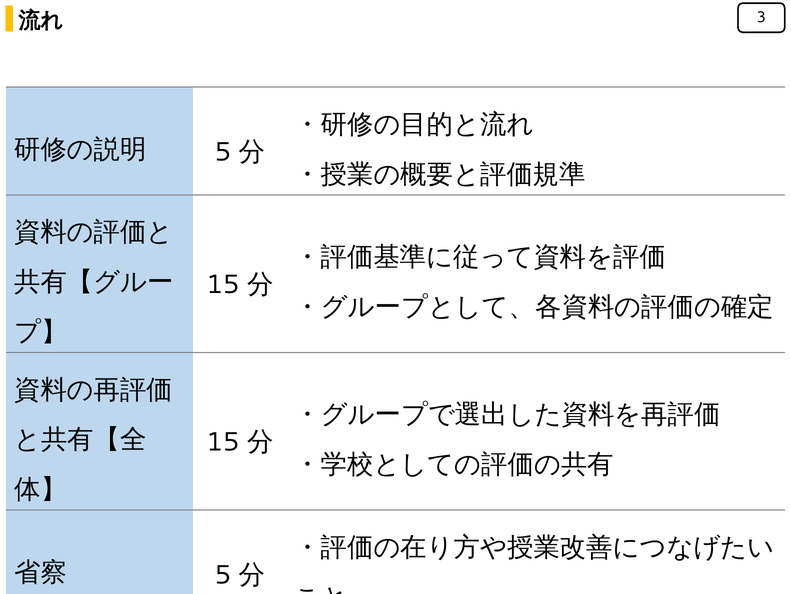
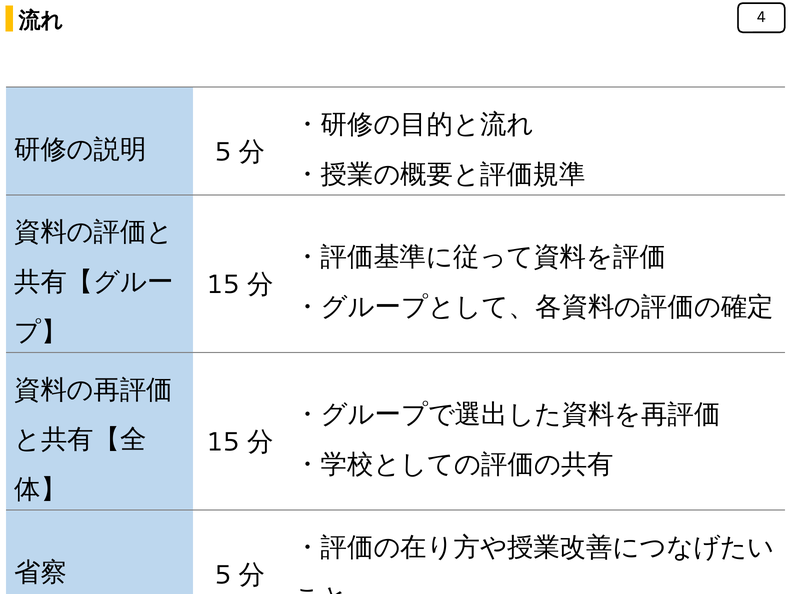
3: 3 -> 4 (761, 17)
